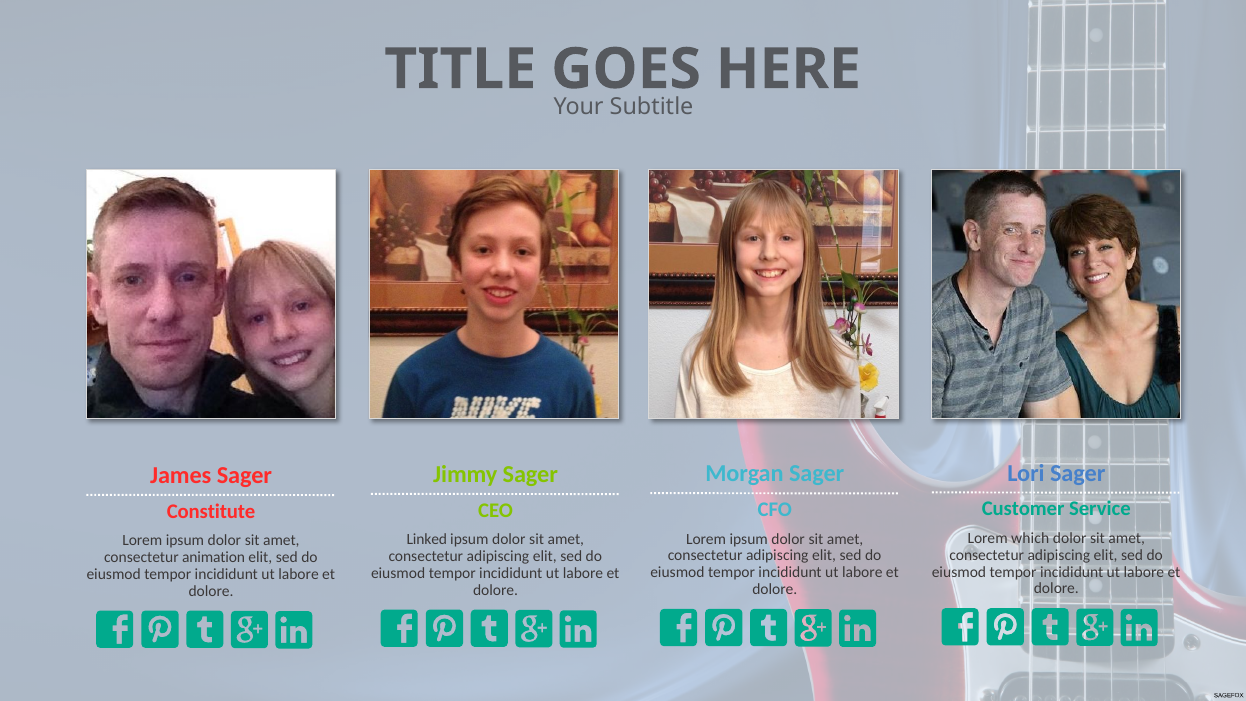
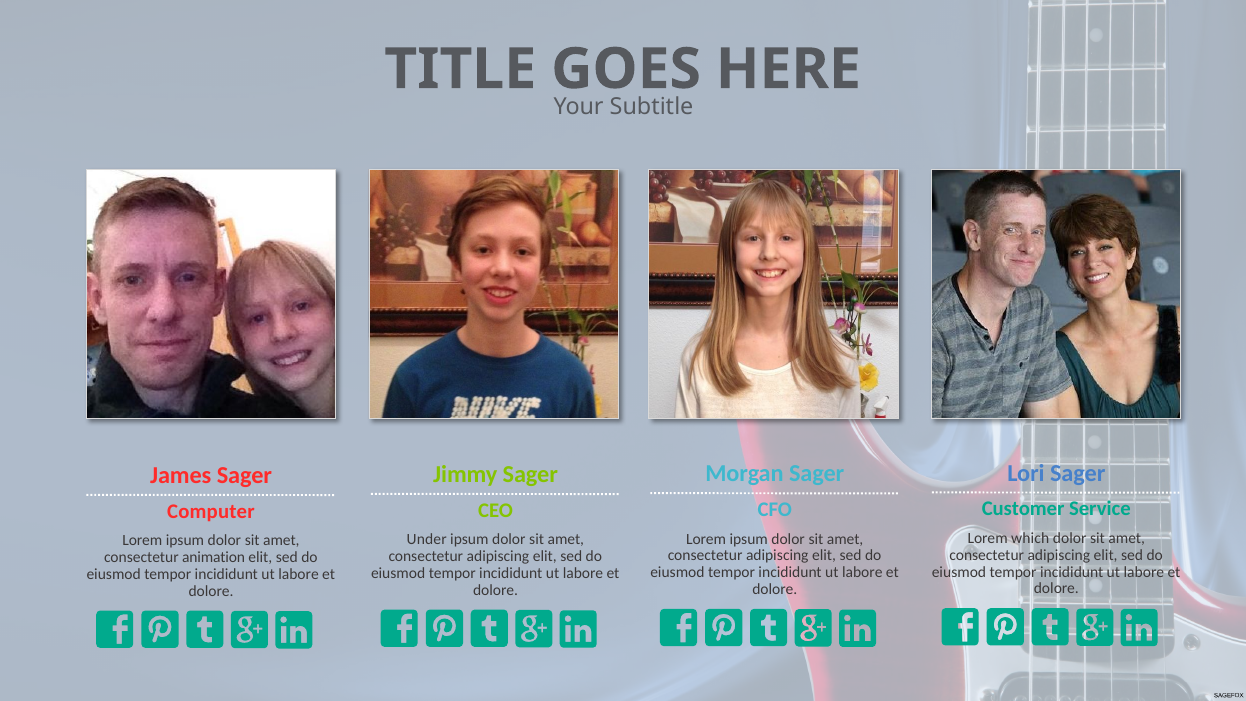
Constitute: Constitute -> Computer (211, 511)
Linked: Linked -> Under (427, 540)
